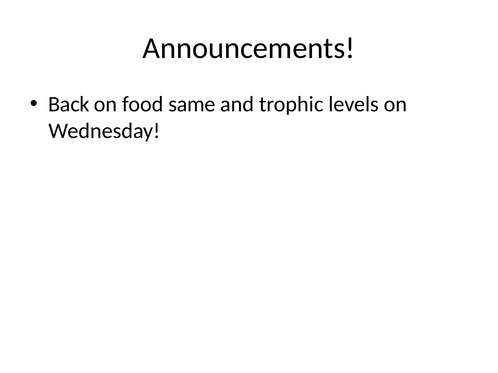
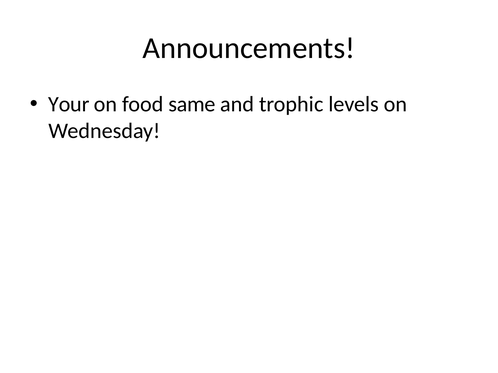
Back: Back -> Your (69, 104)
